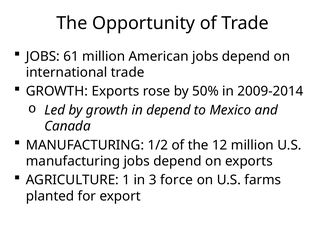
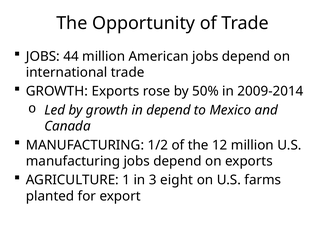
61: 61 -> 44 (71, 56)
force: force -> eight (177, 180)
